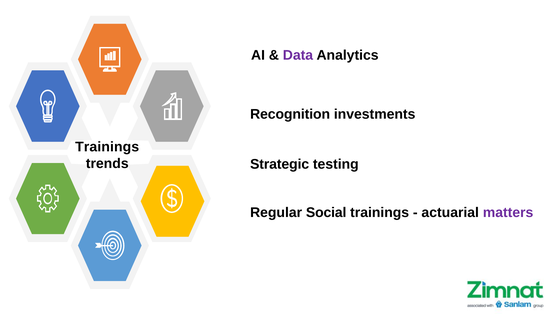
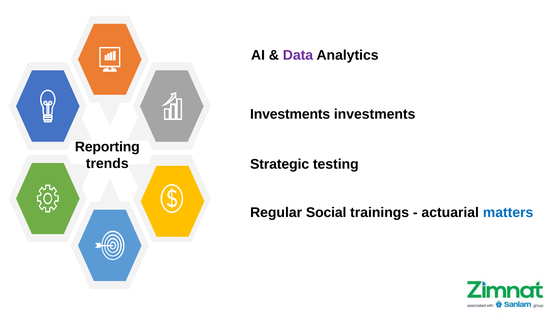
Recognition: Recognition -> Investments (290, 114)
Trainings: Trainings -> Reporting (107, 147)
matters colour: purple -> blue (508, 213)
